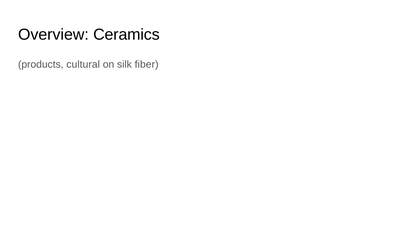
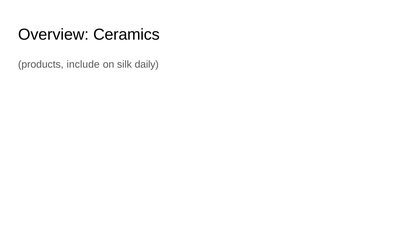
cultural: cultural -> include (83, 64)
fiber: fiber -> daily (147, 64)
